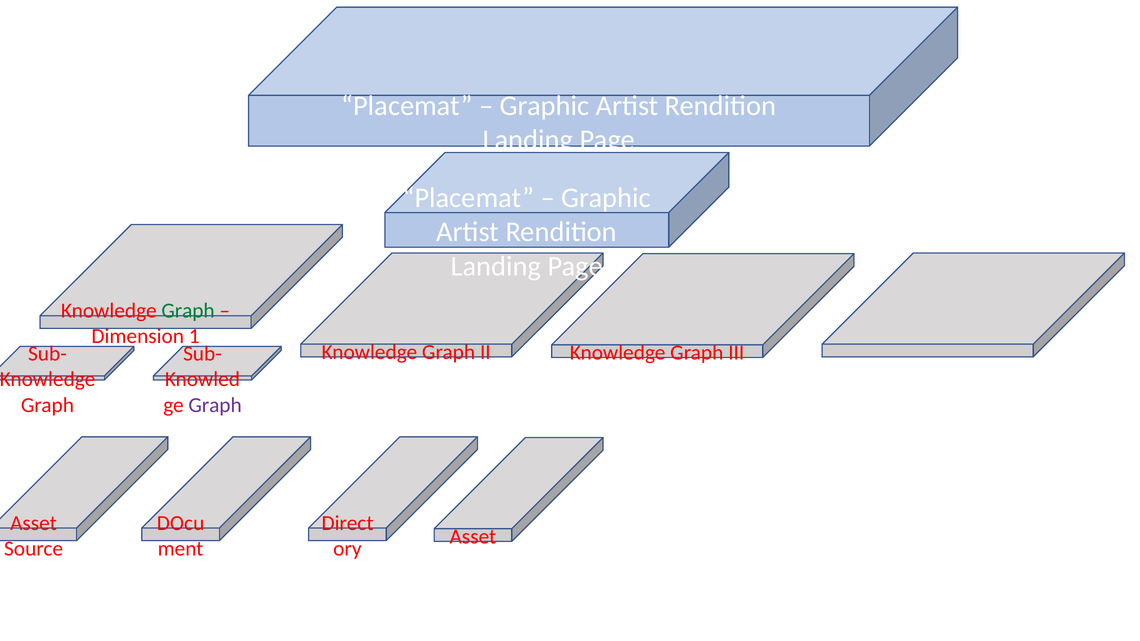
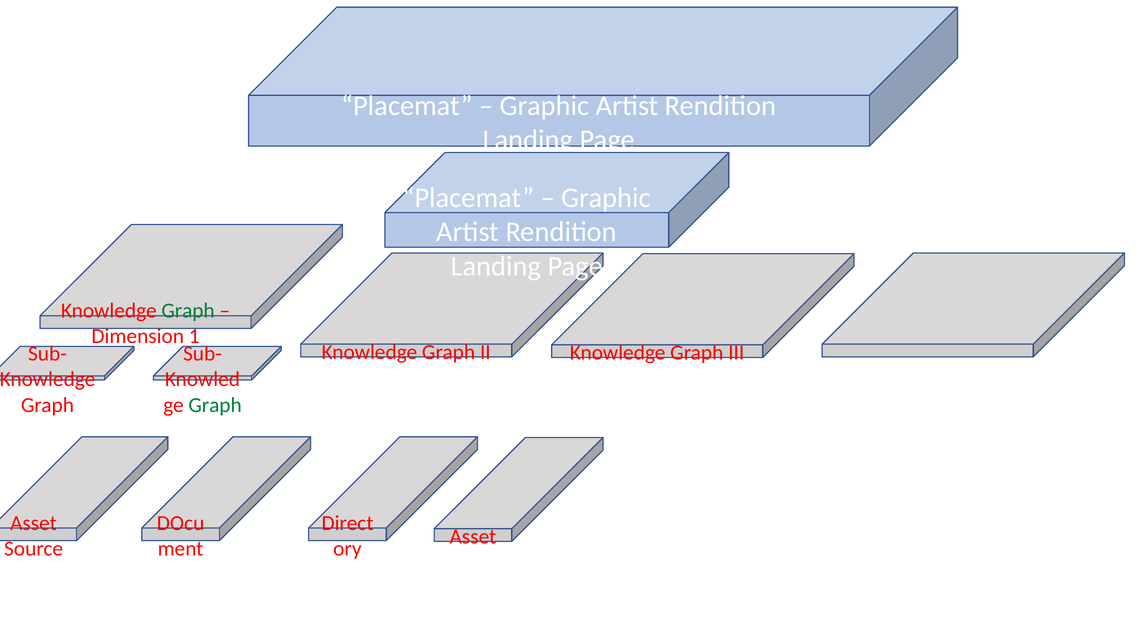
Graph colour: purple -> green (215, 405)
